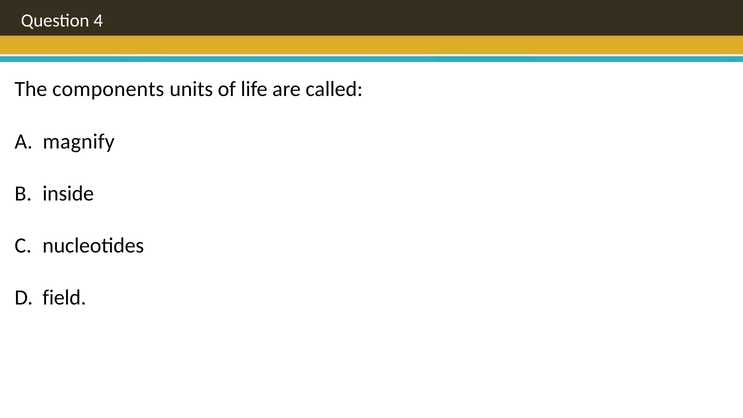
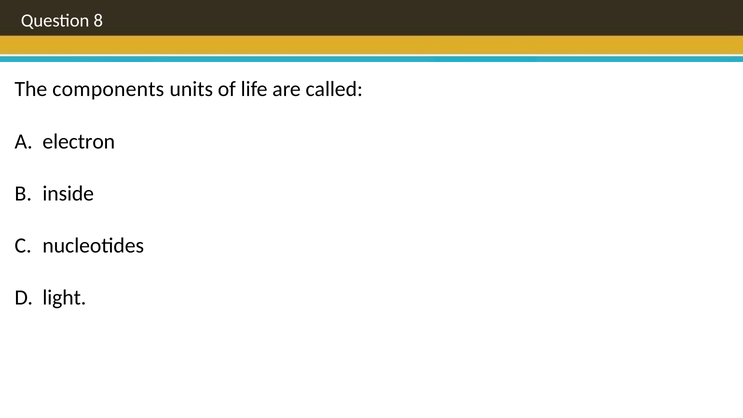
4: 4 -> 8 (98, 21)
magnify: magnify -> electron (79, 141)
field: field -> light (64, 297)
